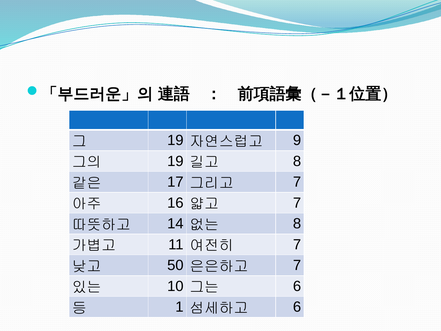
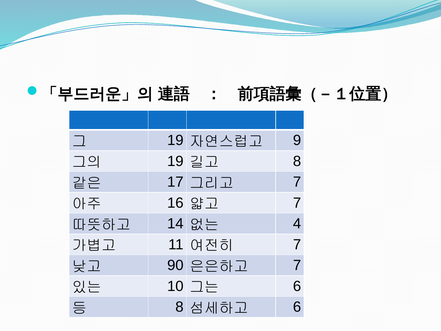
8: 8 -> 4 (297, 224)
50: 50 -> 90 (175, 265)
1: 1 -> 8 (179, 307)
